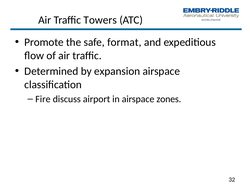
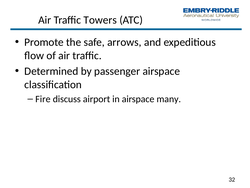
format: format -> arrows (124, 42)
expansion: expansion -> passenger (117, 71)
zones: zones -> many (169, 99)
